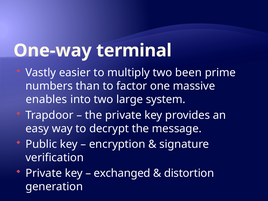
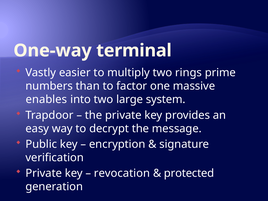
been: been -> rings (189, 73)
exchanged: exchanged -> revocation (122, 173)
distortion: distortion -> protected (189, 173)
